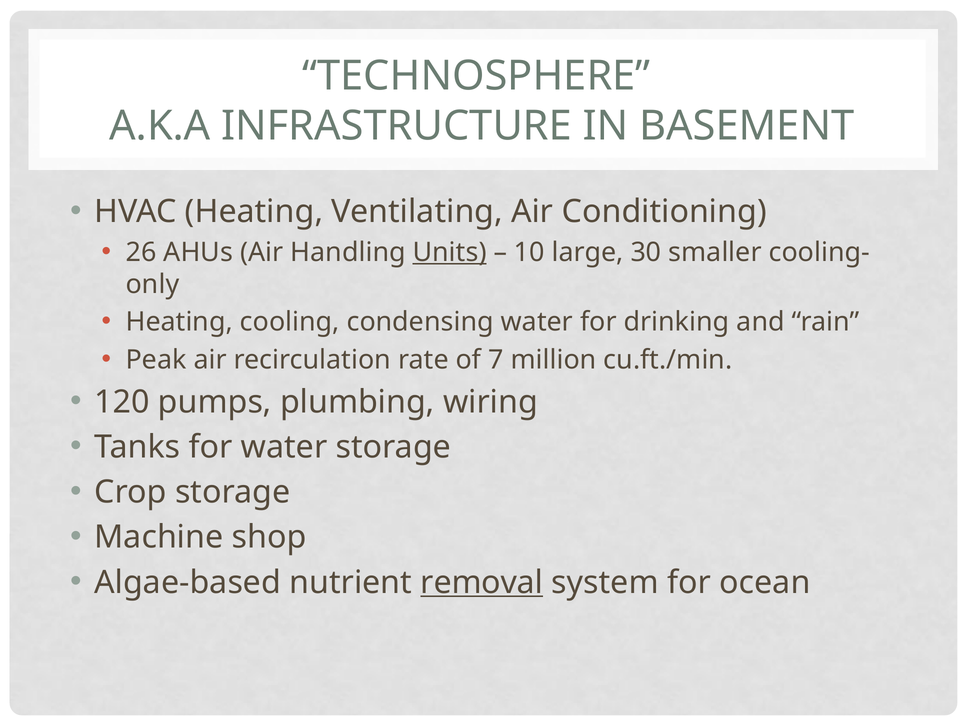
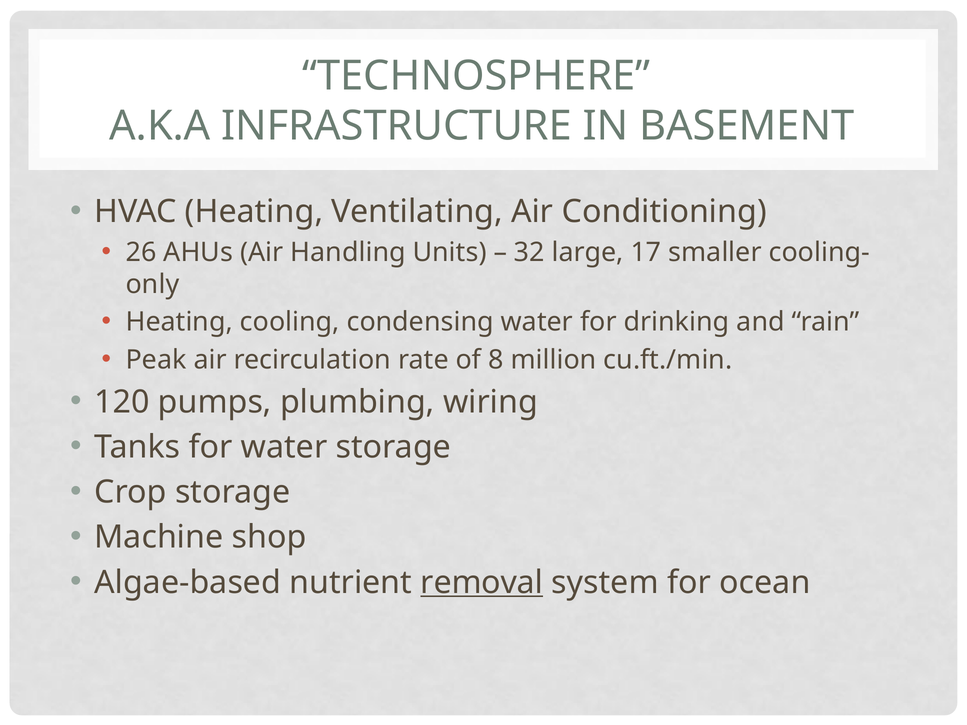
Units underline: present -> none (450, 252)
10: 10 -> 32 (529, 252)
30: 30 -> 17 (646, 252)
7: 7 -> 8 (496, 360)
